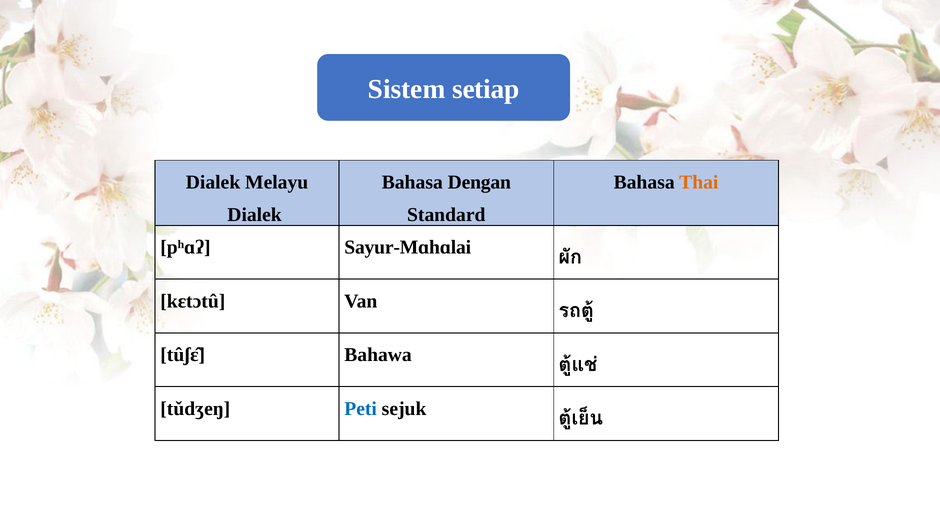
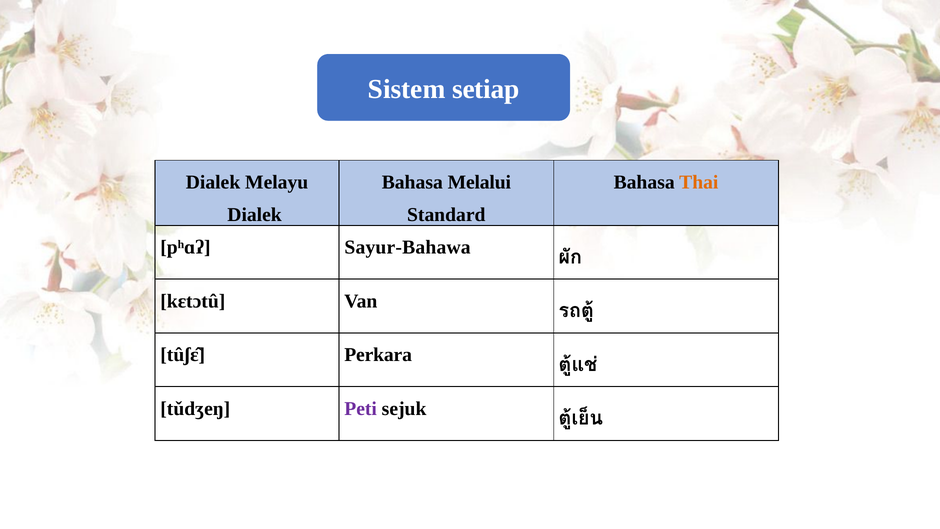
Dengan: Dengan -> Melalui (479, 182)
Sayur-Mɑhɑlai: Sayur-Mɑhɑlai -> Sayur-Bahawa (408, 247)
Bahawa: Bahawa -> Perkara (378, 355)
Peti colour: blue -> purple (361, 408)
